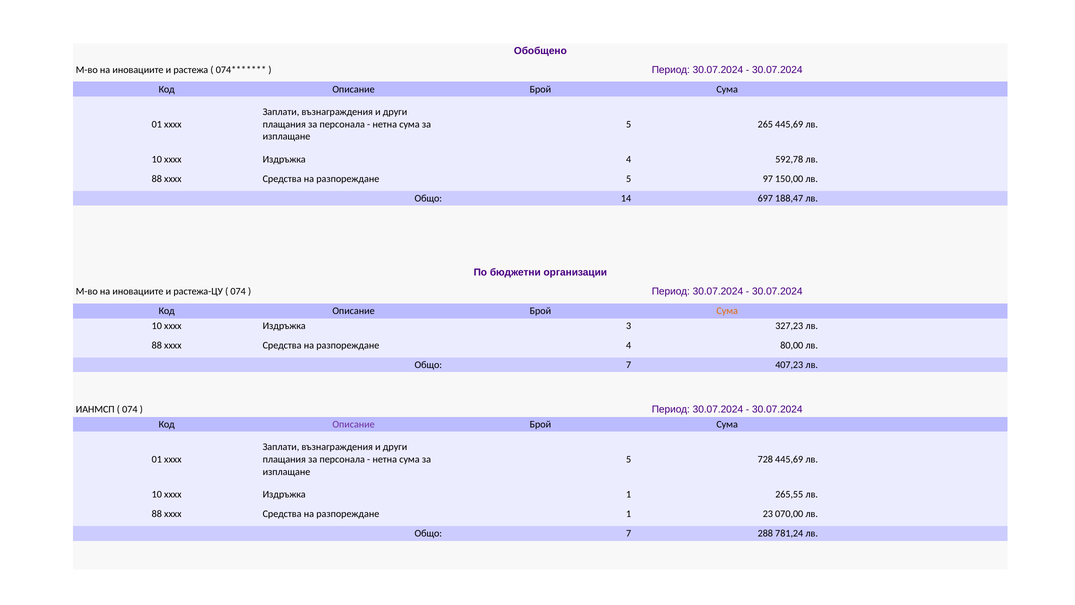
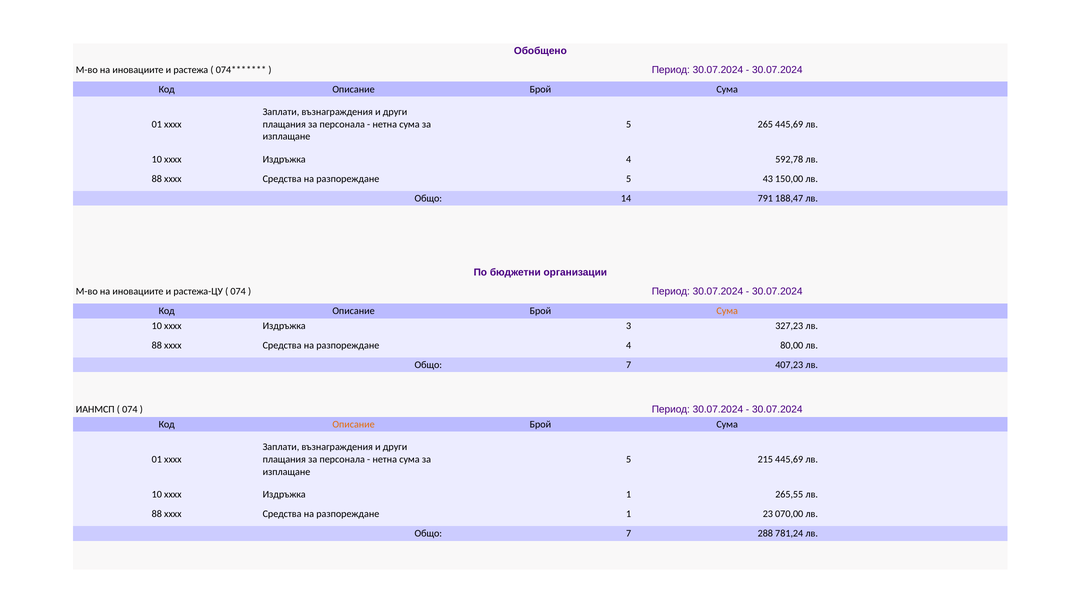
97: 97 -> 43 (768, 179)
697: 697 -> 791 (765, 198)
Описание colour: purple -> orange (354, 424)
728: 728 -> 215 (765, 459)
